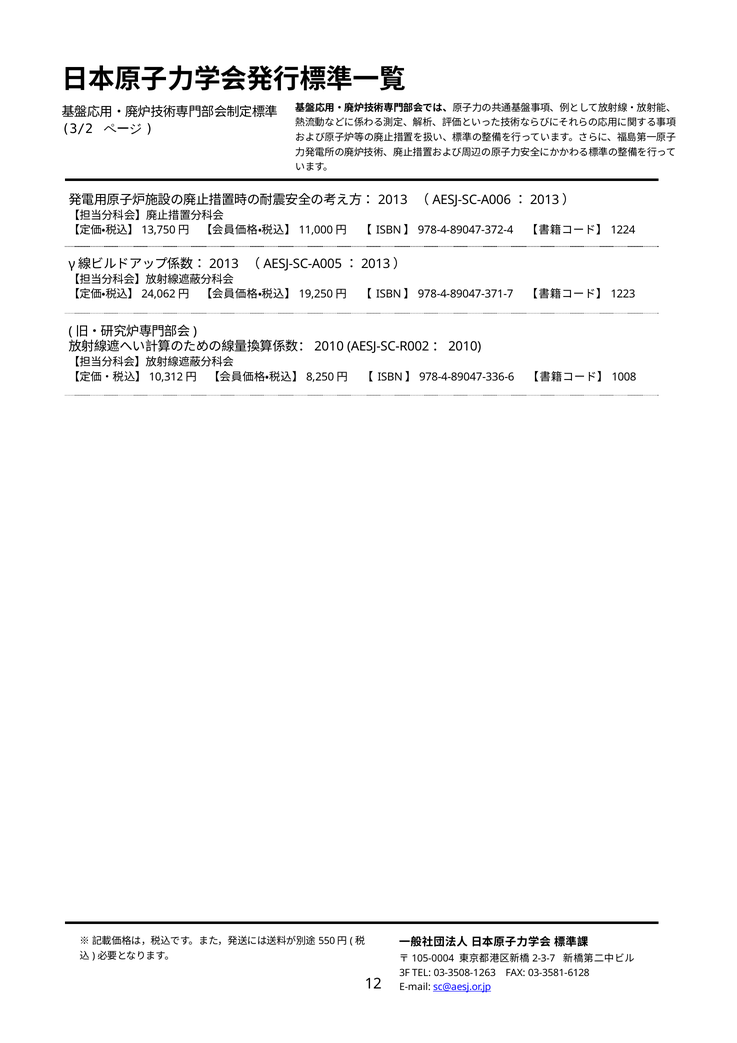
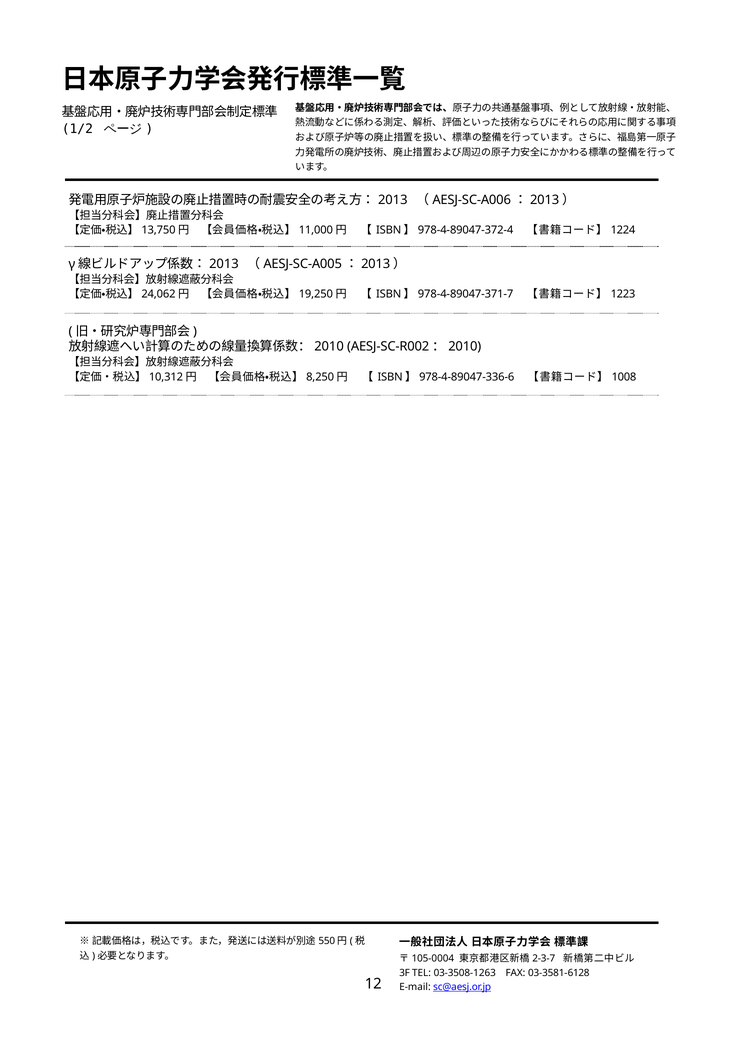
3/2: 3/2 -> 1/2 (77, 129)
